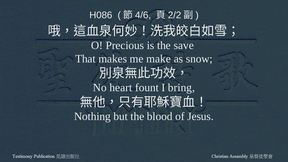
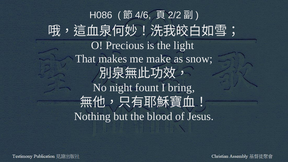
save: save -> light (184, 45)
heart: heart -> night (121, 88)
